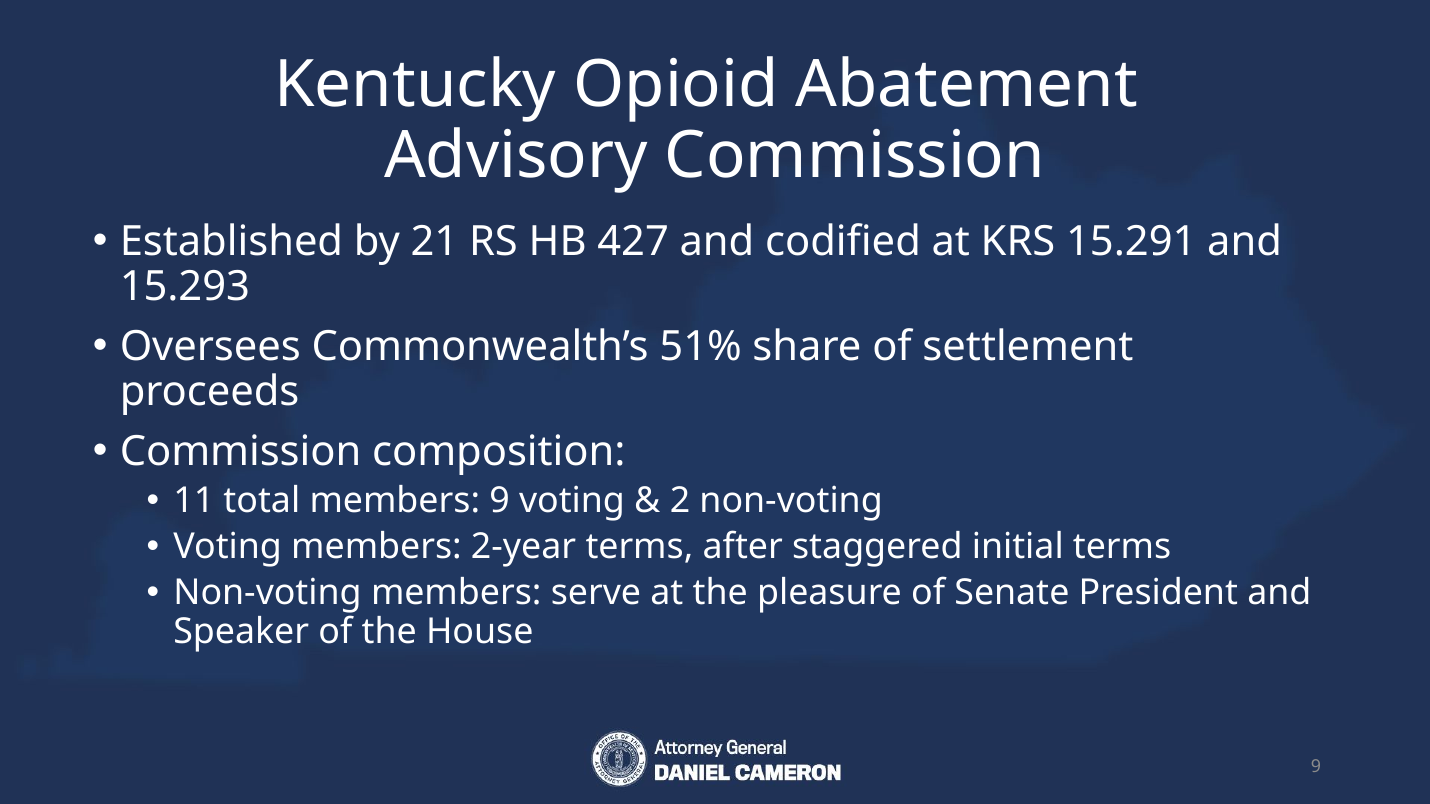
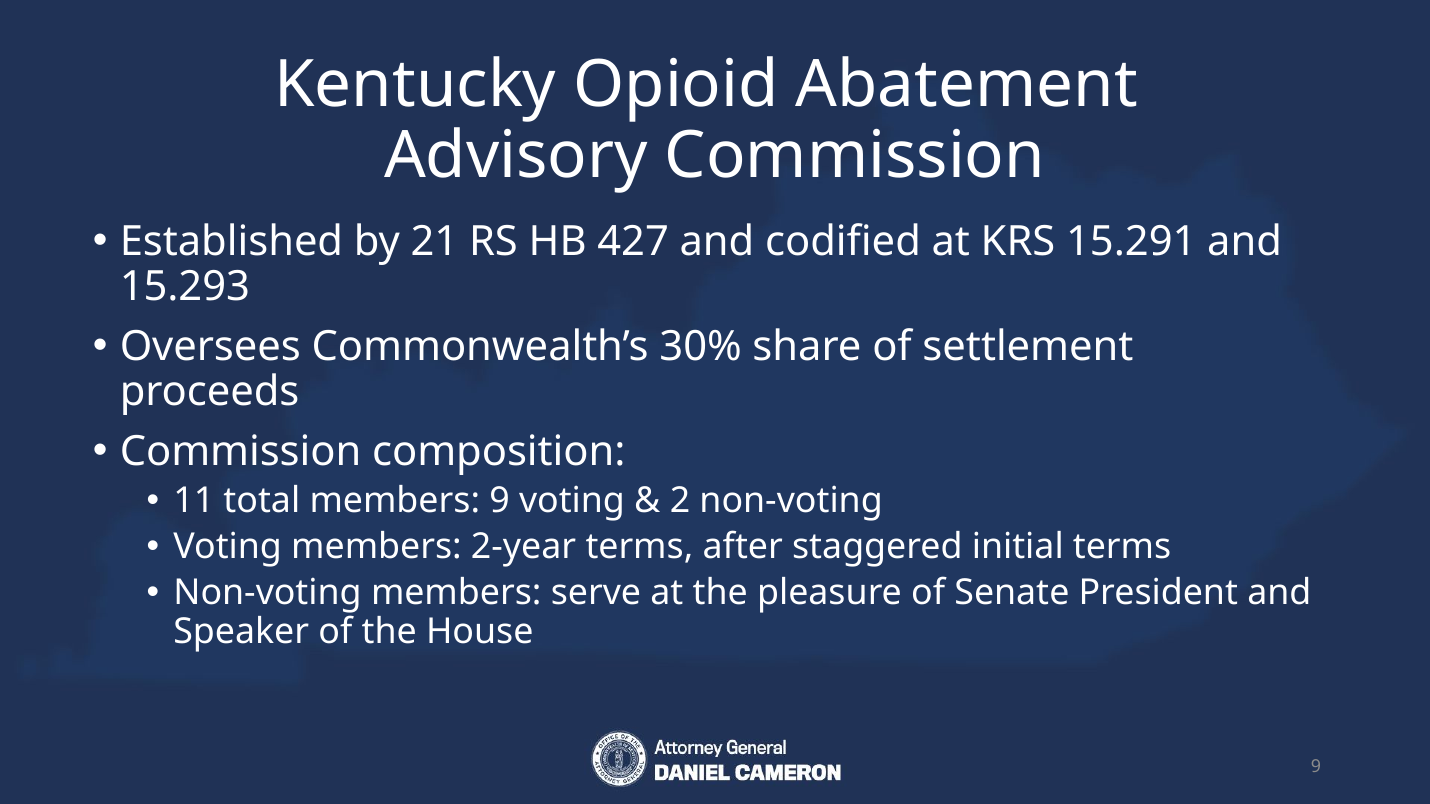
51%: 51% -> 30% (701, 347)
